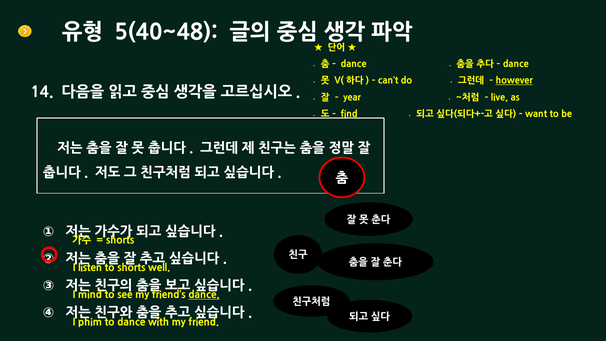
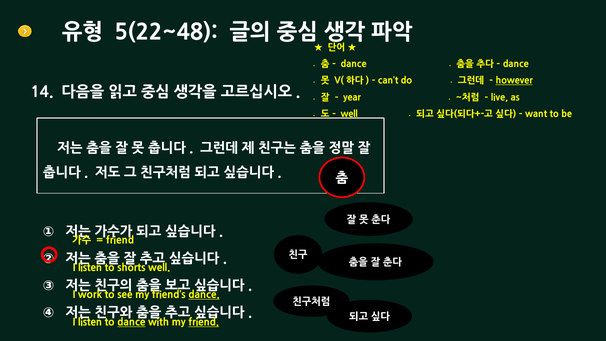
5(40~48: 5(40~48 -> 5(22~48 (166, 32)
find: find -> well (349, 114)
shorts: shorts -> friend (120, 240)
mind: mind -> work (90, 295)
phim: phim -> listen (90, 322)
dance underline: none -> present (131, 322)
friend underline: none -> present (204, 322)
